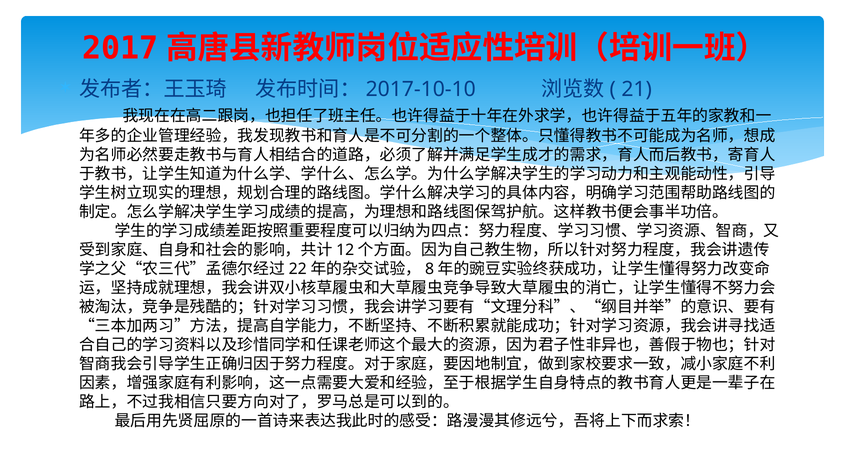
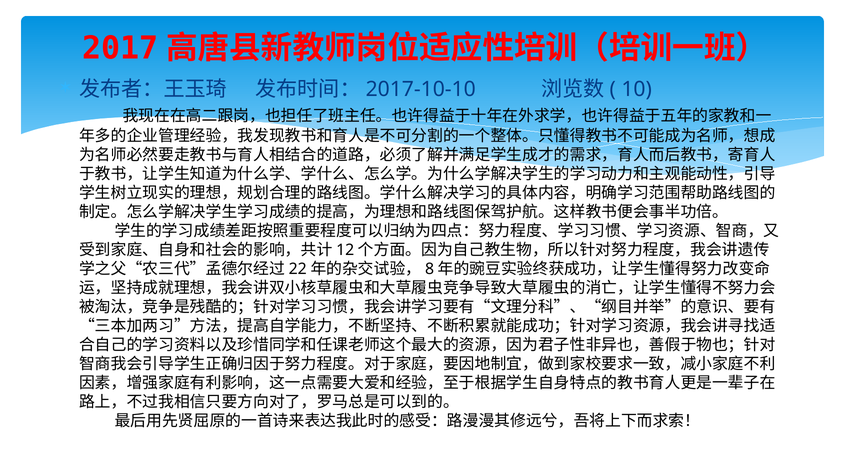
21: 21 -> 10 (637, 89)
